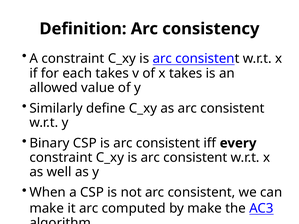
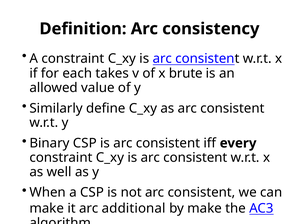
x takes: takes -> brute (186, 73)
computed: computed -> additional (134, 209)
